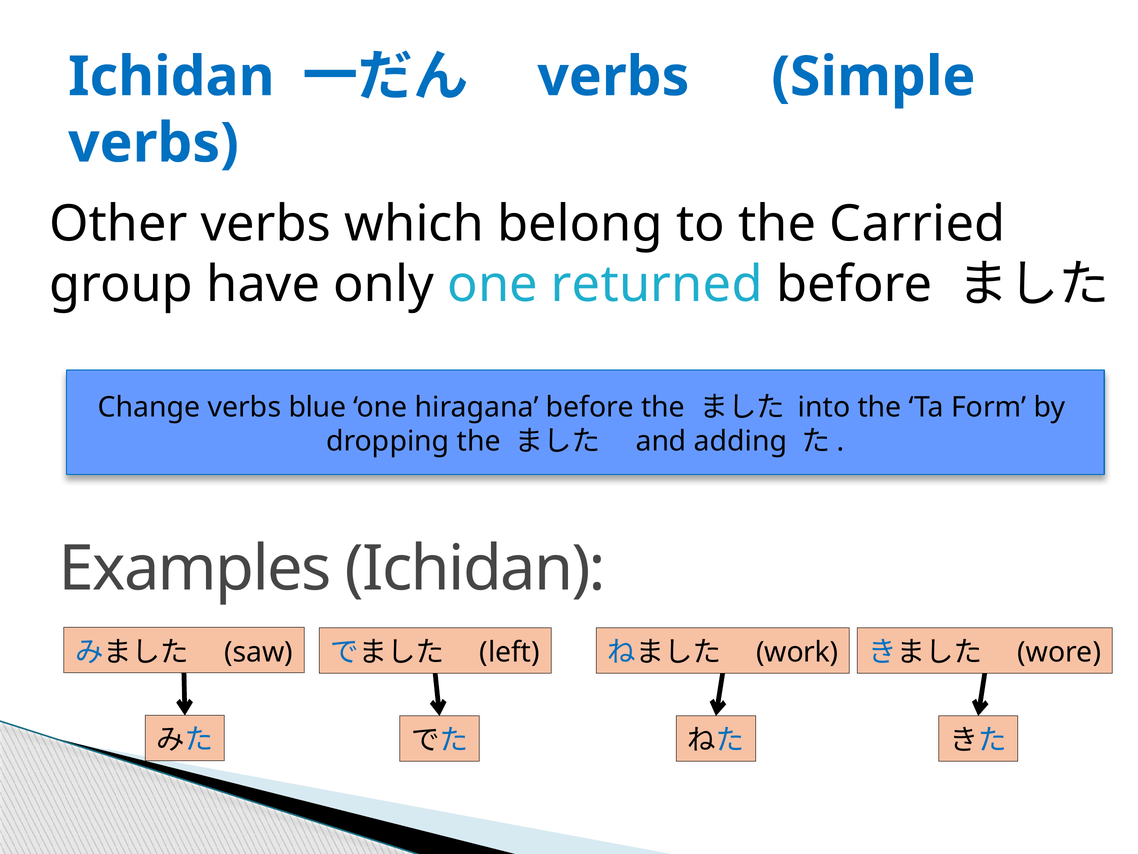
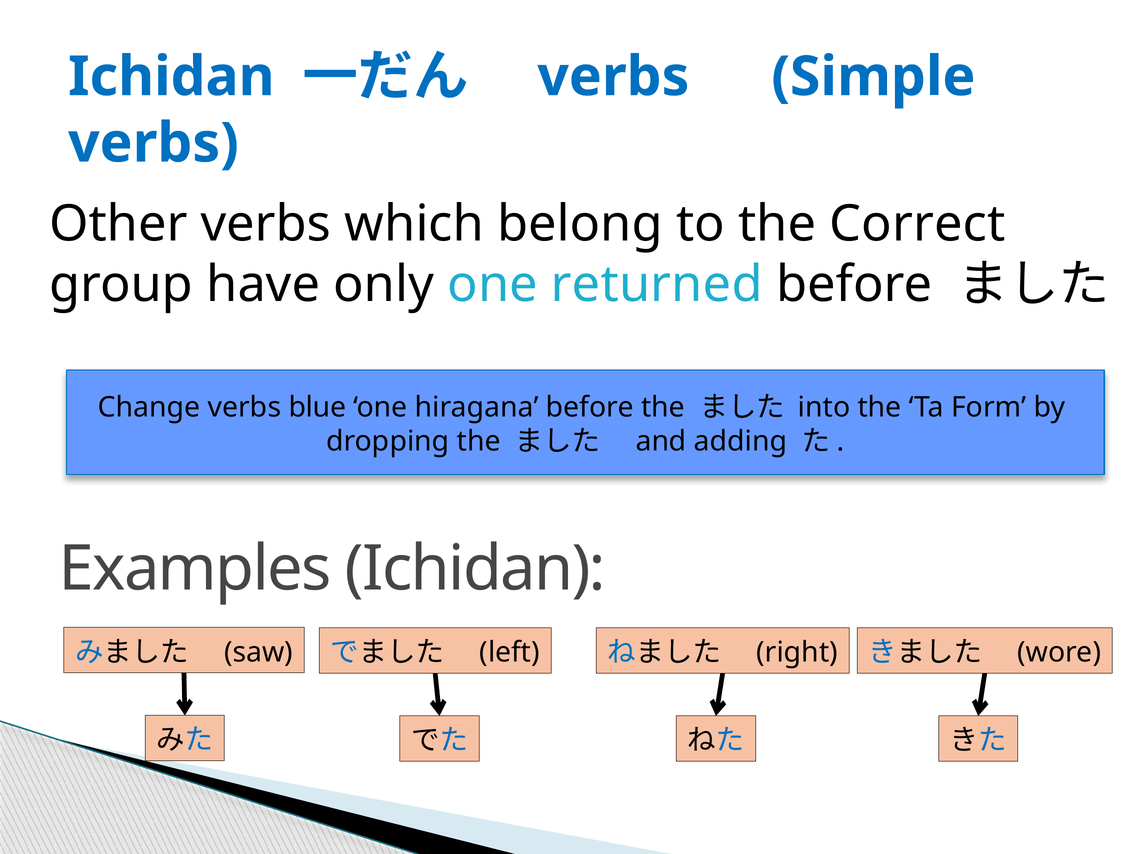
Carried: Carried -> Correct (918, 224)
work: work -> right (797, 652)
